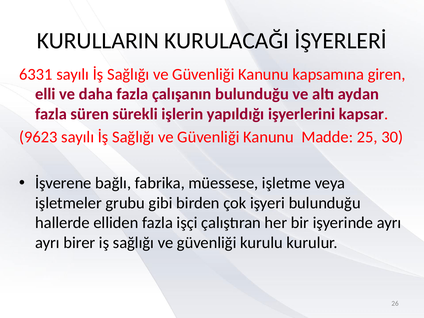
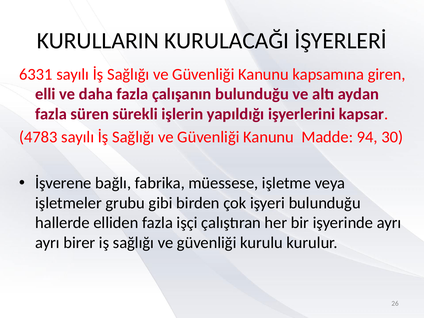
9623: 9623 -> 4783 (38, 137)
25: 25 -> 94 (367, 137)
